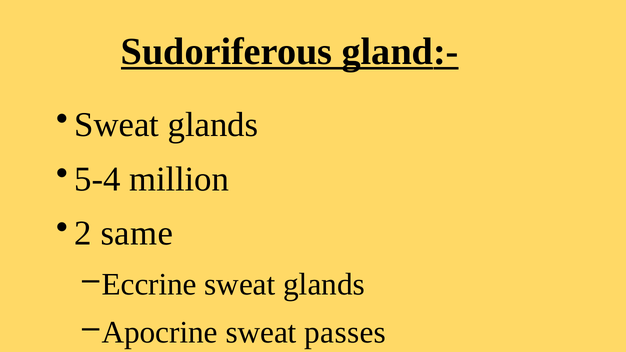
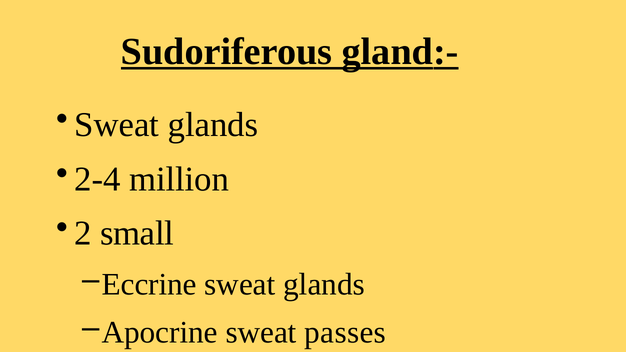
5-4: 5-4 -> 2-4 (98, 179)
same: same -> small (137, 233)
